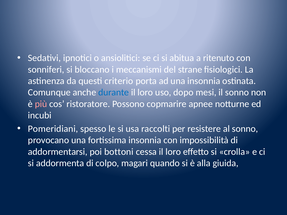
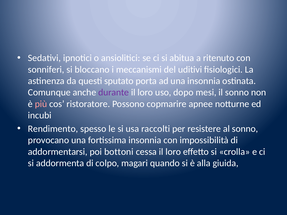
strane: strane -> uditivi (190, 70)
criterio: criterio -> sputato (119, 81)
durante colour: blue -> purple (114, 93)
Pomeridiani: Pomeridiani -> Rendimento (53, 129)
